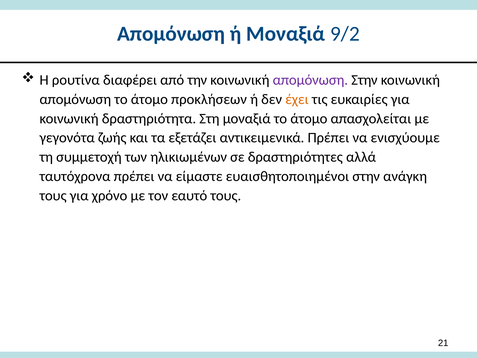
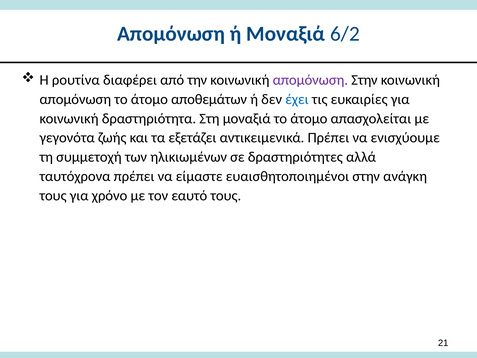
9/2: 9/2 -> 6/2 (345, 34)
προκλήσεων: προκλήσεων -> αποθεμάτων (209, 99)
έχει colour: orange -> blue (297, 99)
